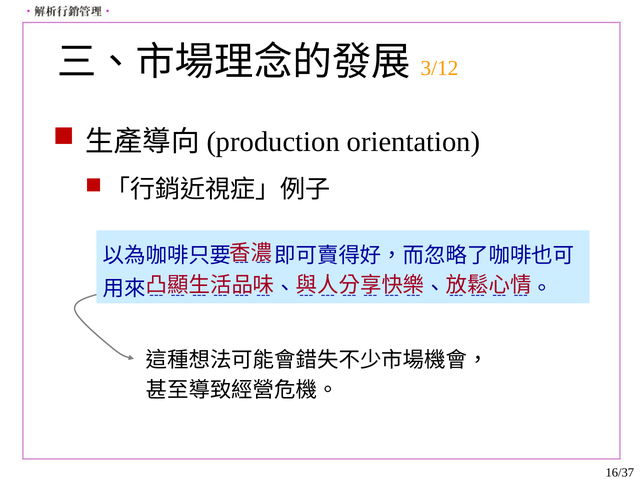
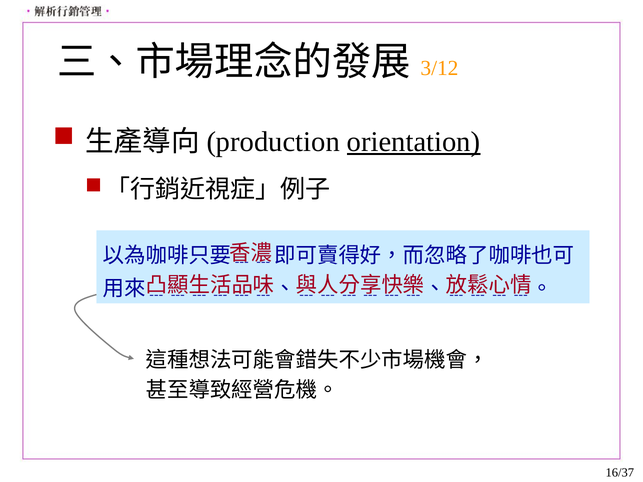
orientation underline: none -> present (414, 142)
